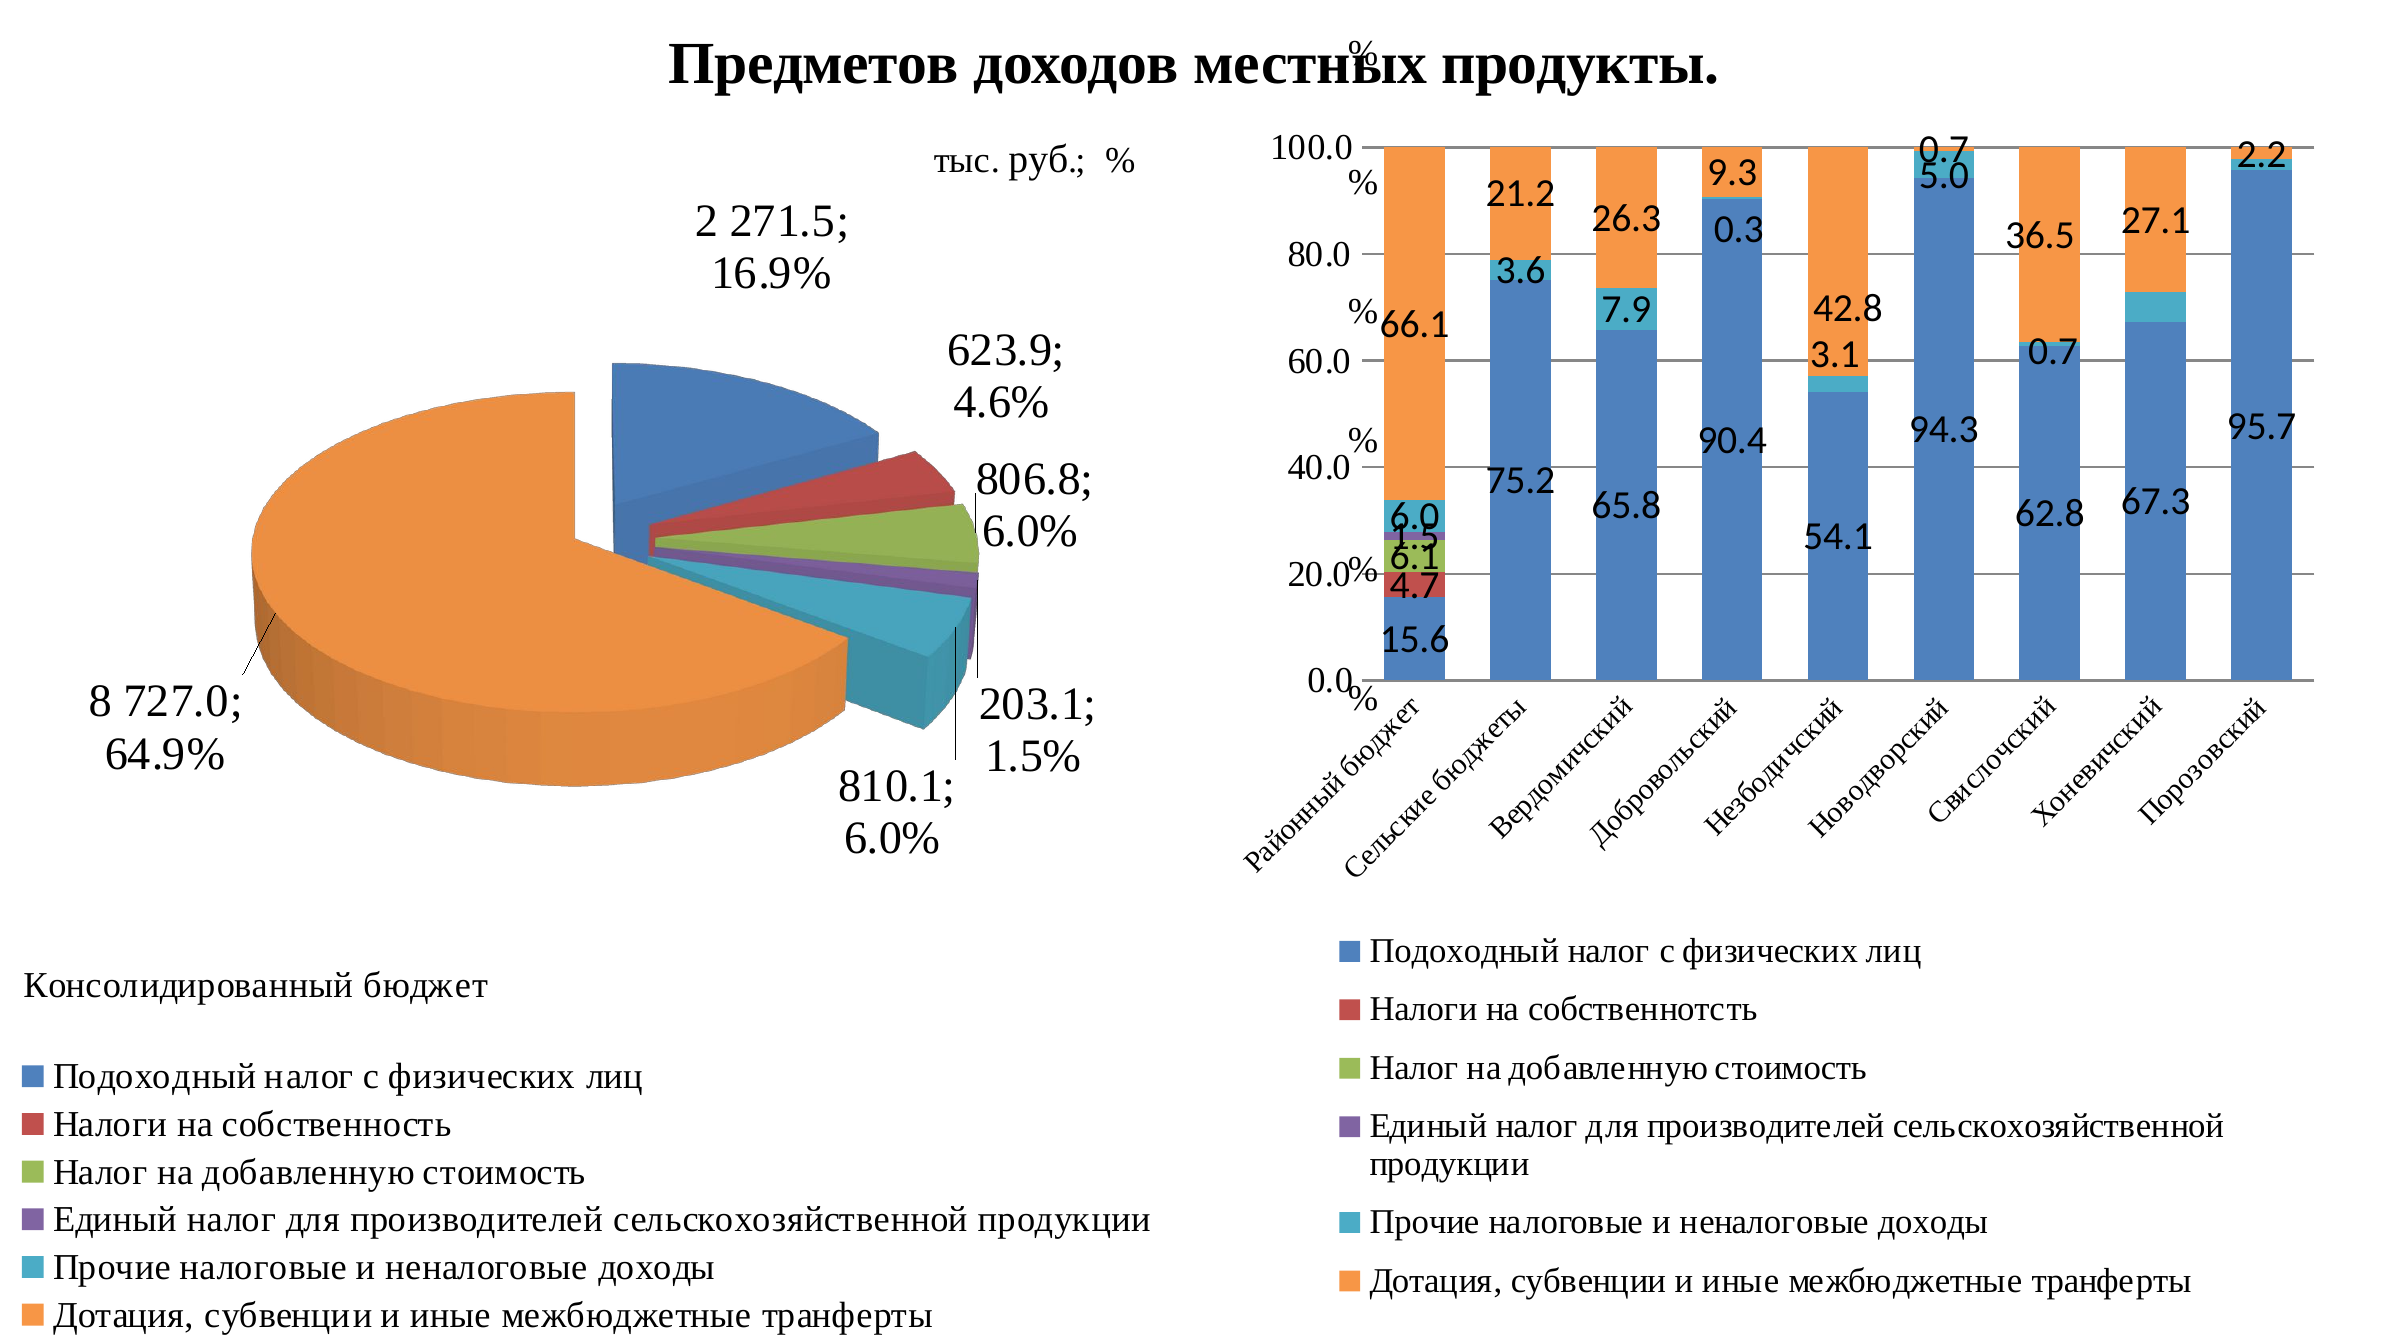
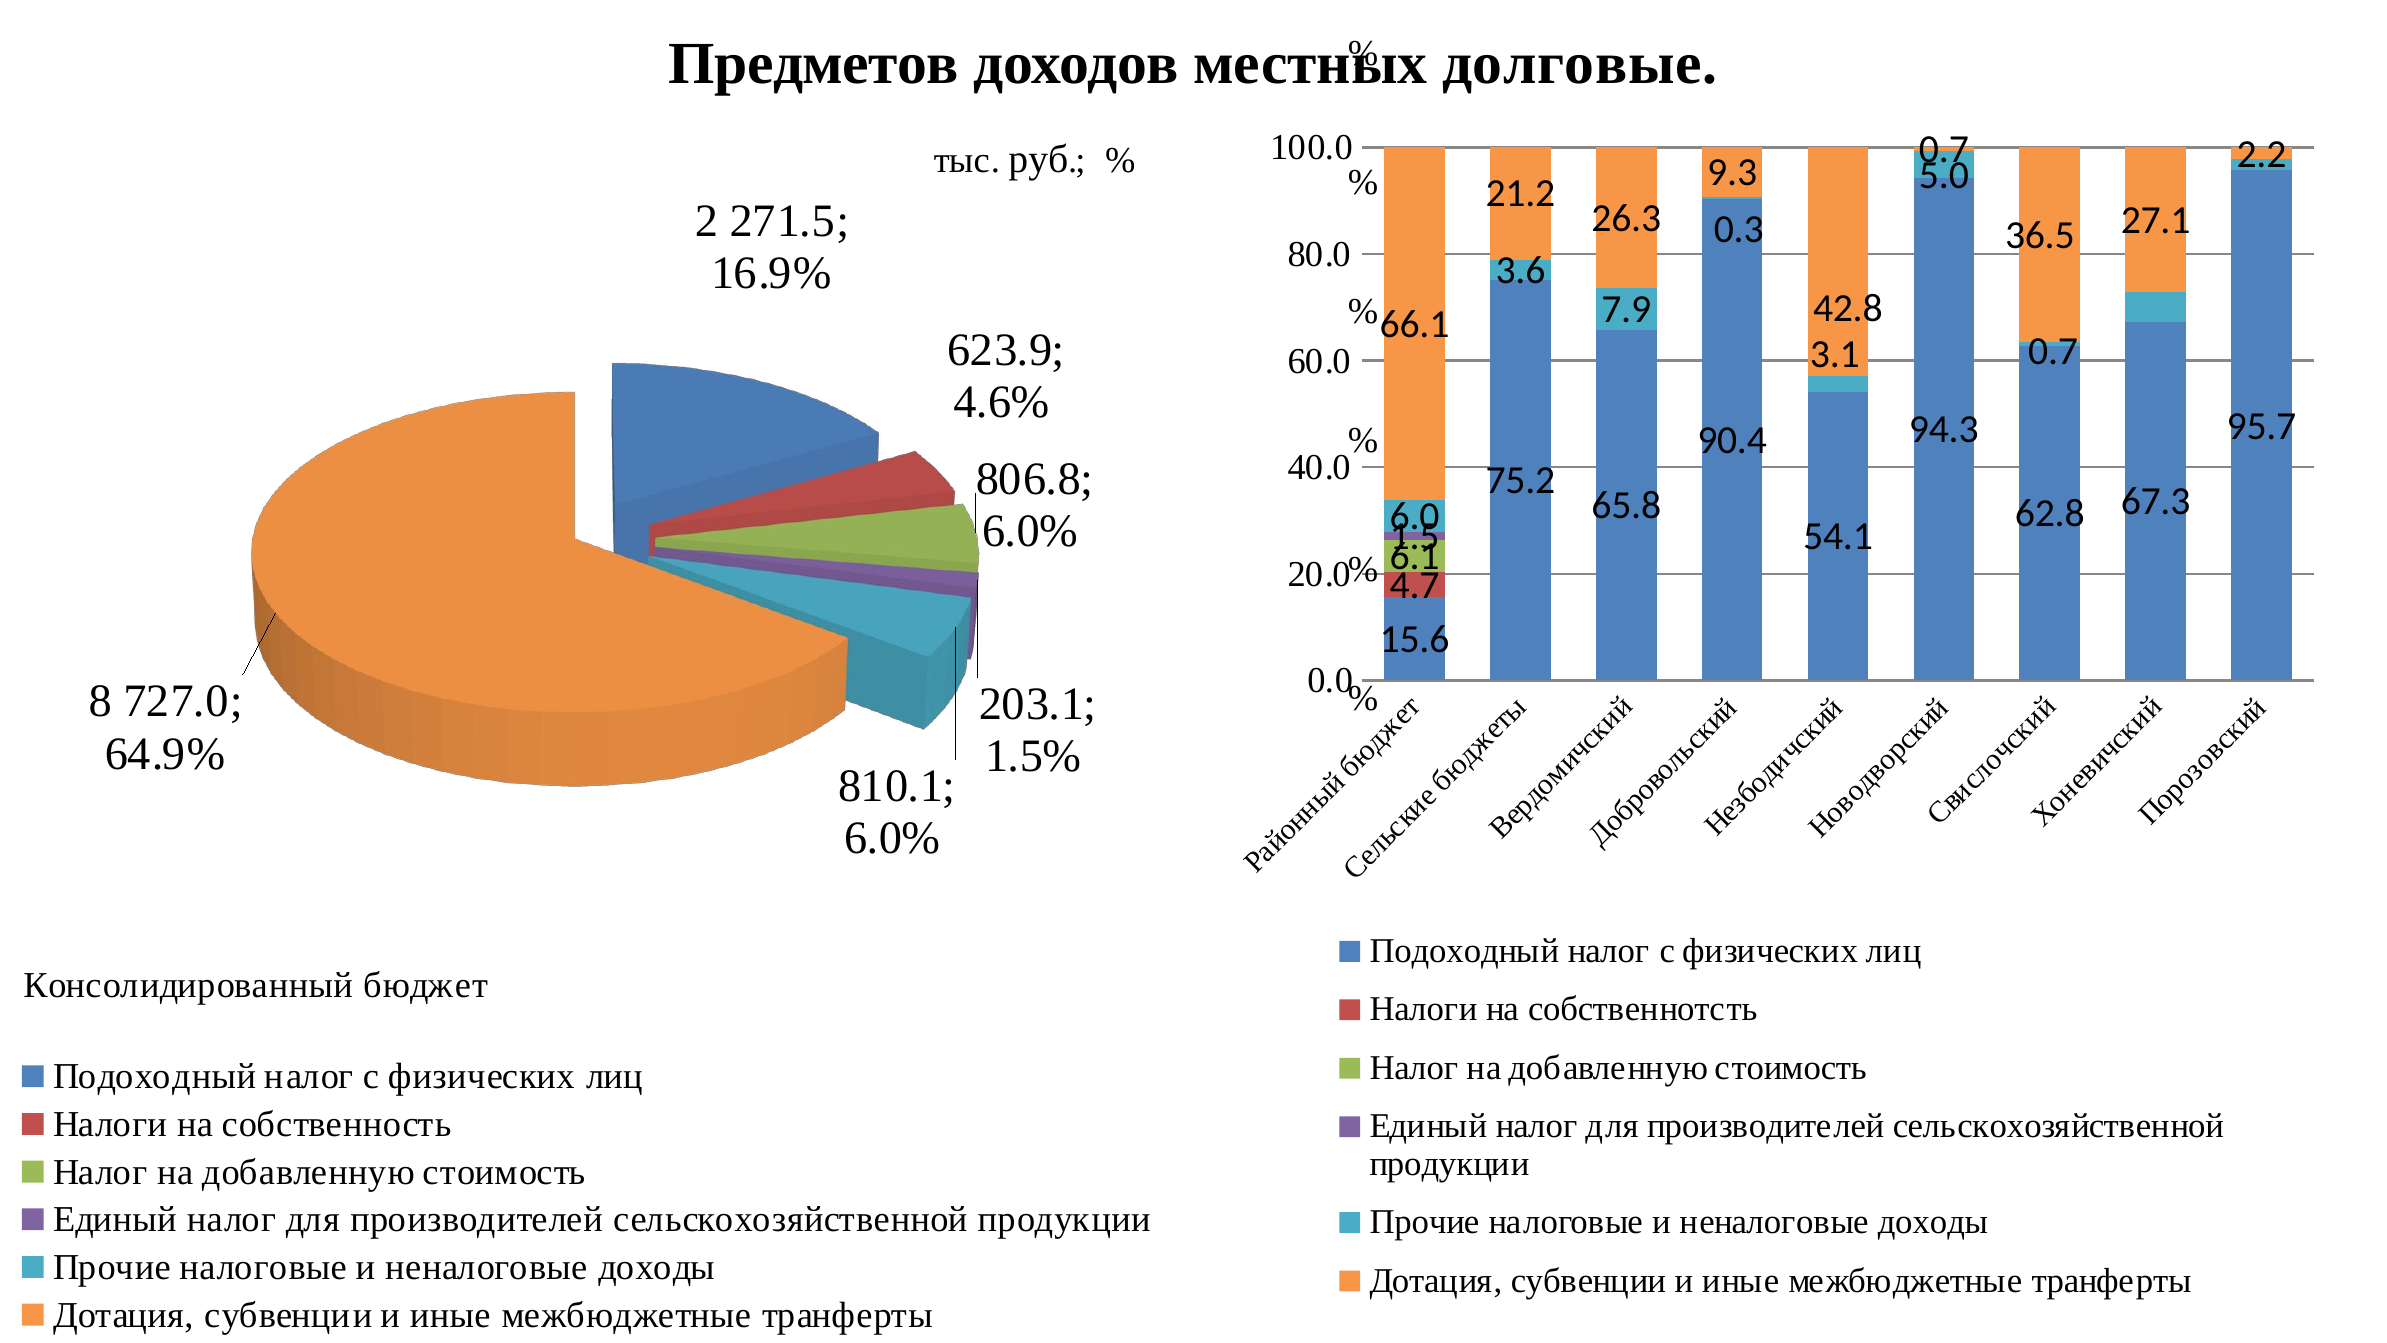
продукты: продукты -> долговые (1580, 64)
